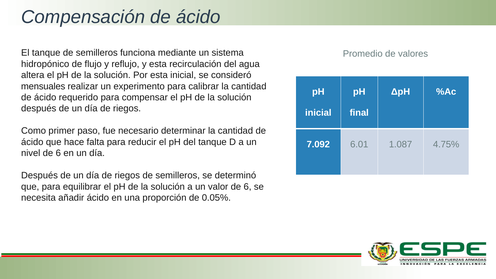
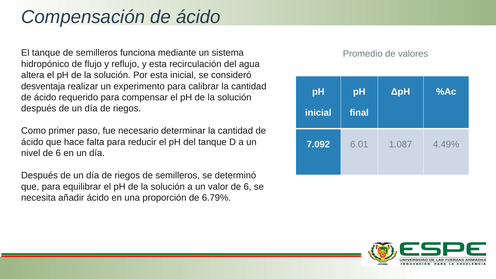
mensuales: mensuales -> desventaja (43, 86)
4.75%: 4.75% -> 4.49% (446, 144)
0.05%: 0.05% -> 6.79% (216, 198)
